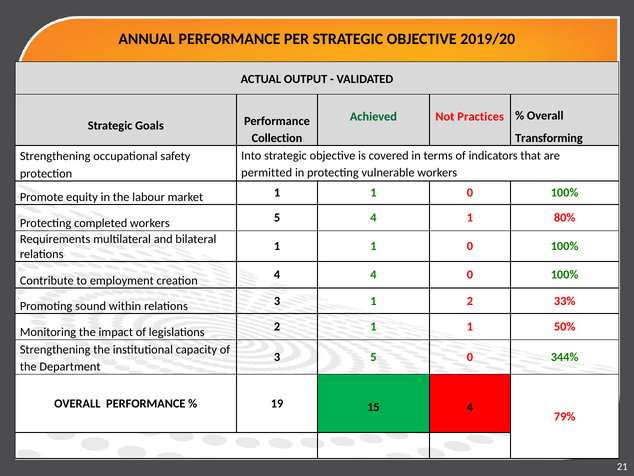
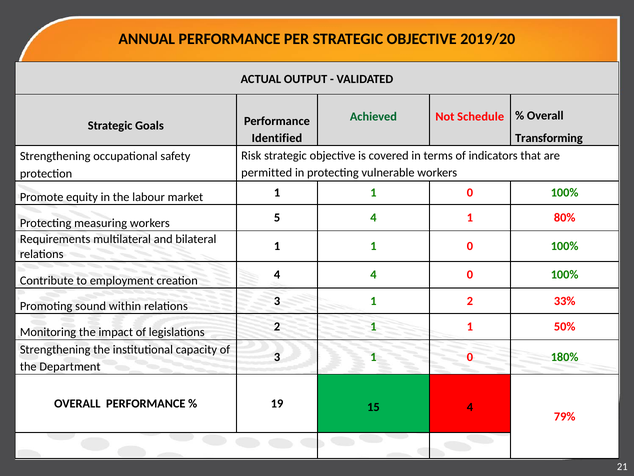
Practices: Practices -> Schedule (481, 116)
Collection: Collection -> Identified (277, 138)
Into: Into -> Risk (251, 155)
completed: completed -> measuring (101, 223)
5: 5 -> 1 (373, 357)
344%: 344% -> 180% (565, 357)
